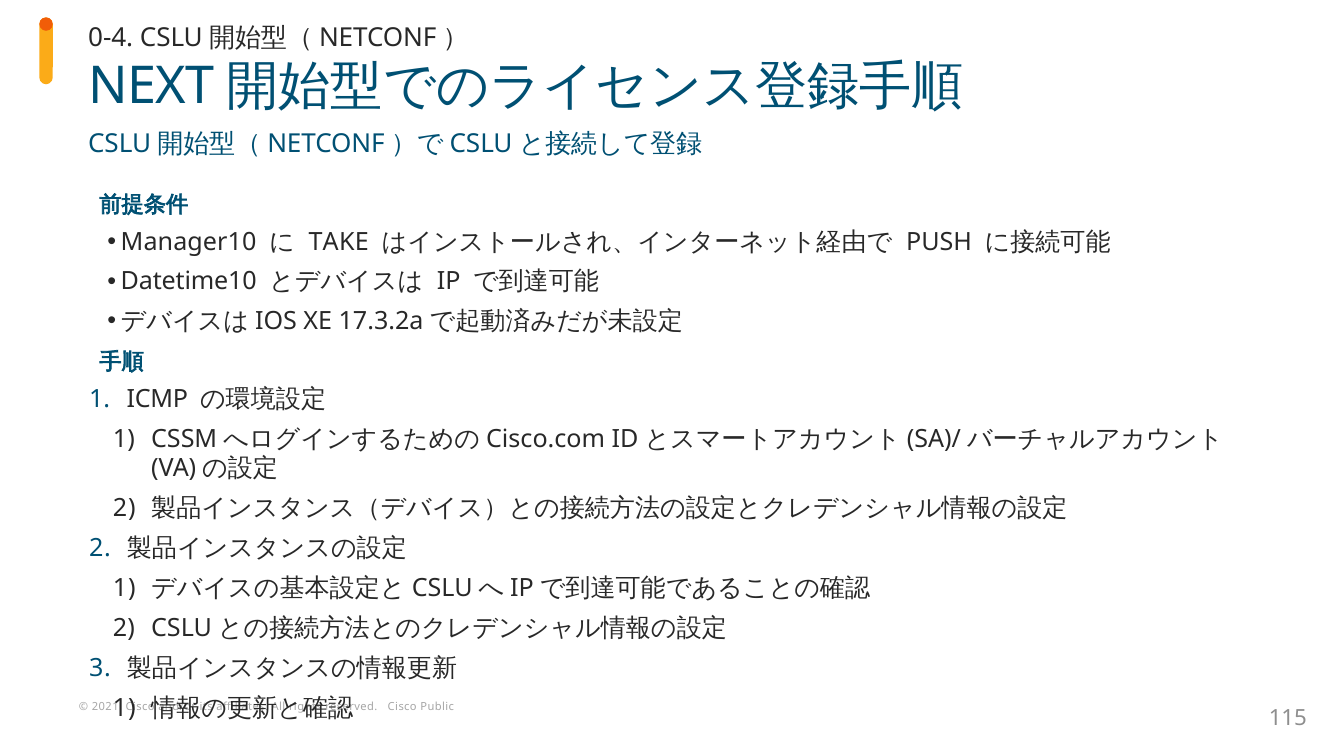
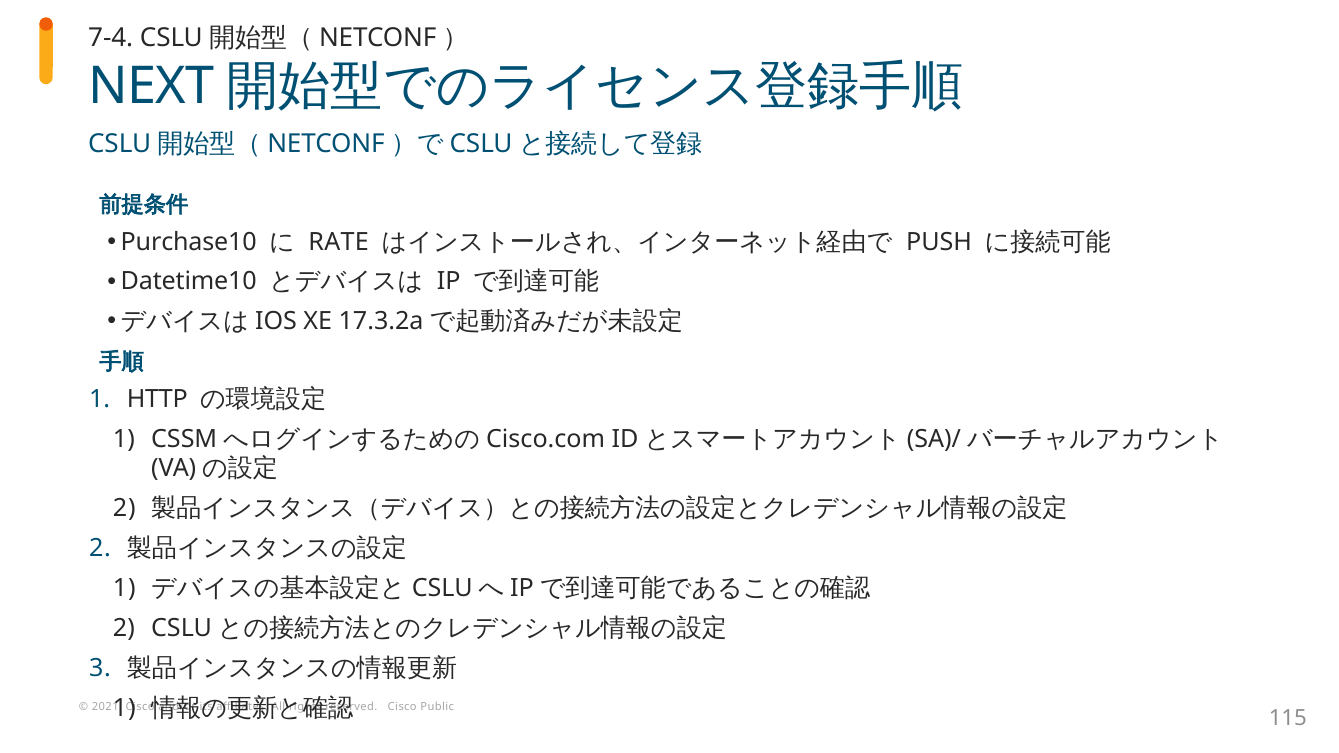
0-4: 0-4 -> 7-4 (111, 38)
Manager10: Manager10 -> Purchase10 (189, 242)
TAKE: TAKE -> RATE (339, 242)
ICMP: ICMP -> HTTP (157, 399)
